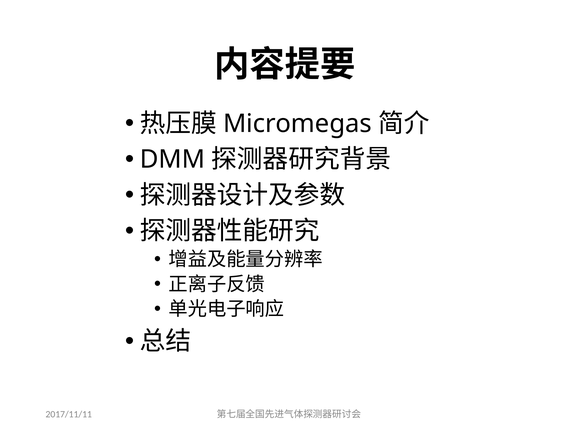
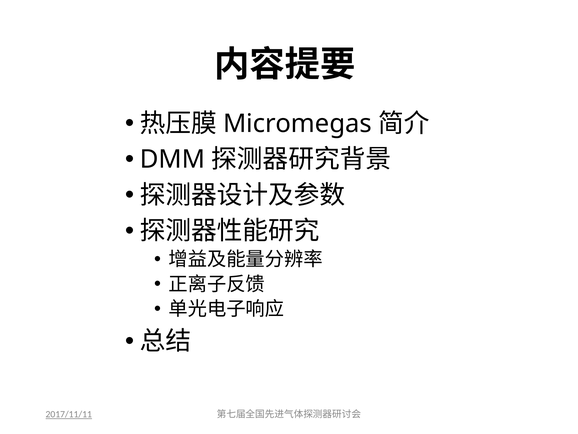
2017/11/11 underline: none -> present (69, 414)
